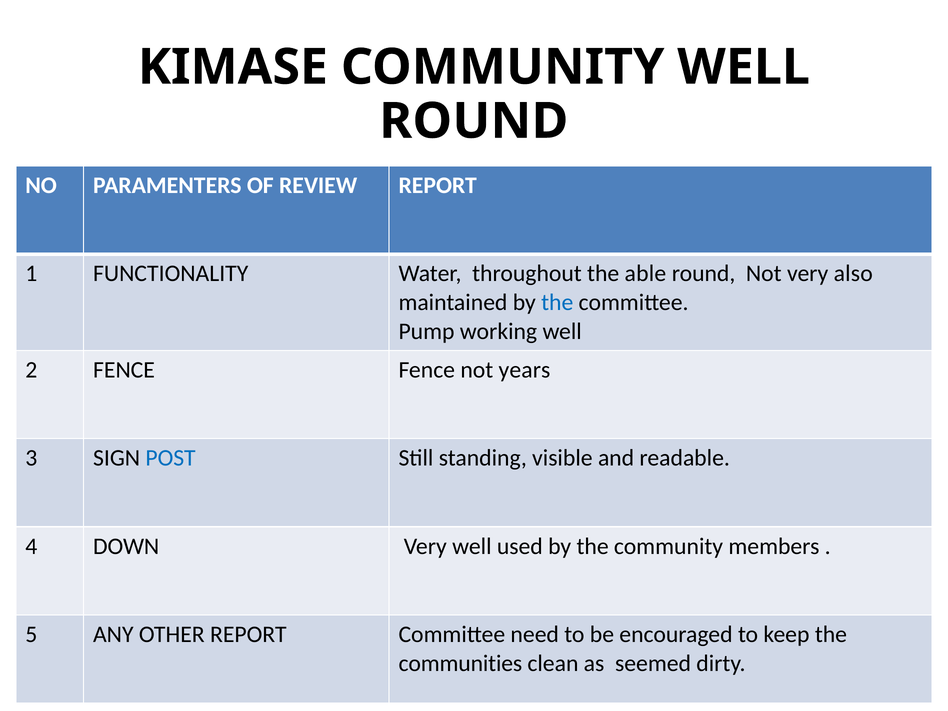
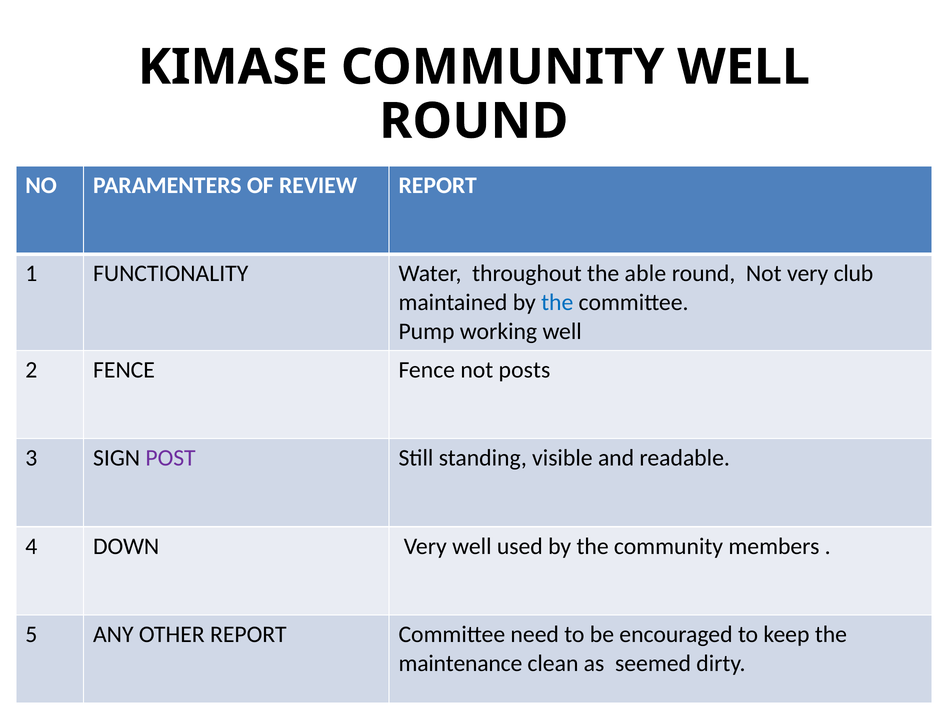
also: also -> club (853, 274)
years: years -> posts (524, 370)
POST colour: blue -> purple (171, 458)
communities: communities -> maintenance (460, 663)
